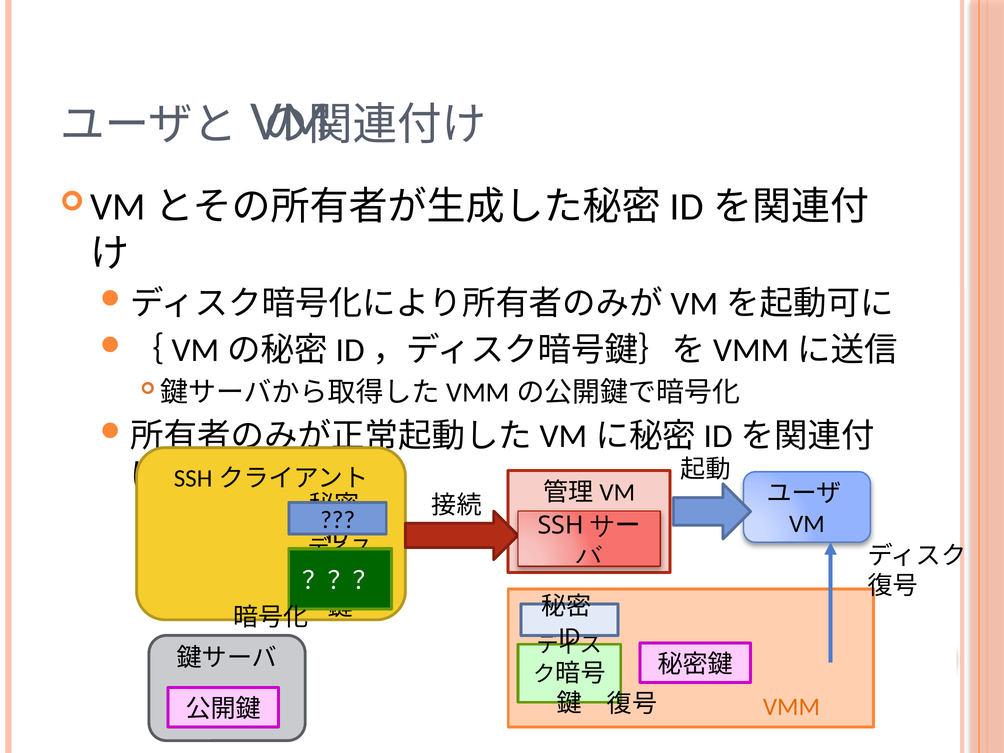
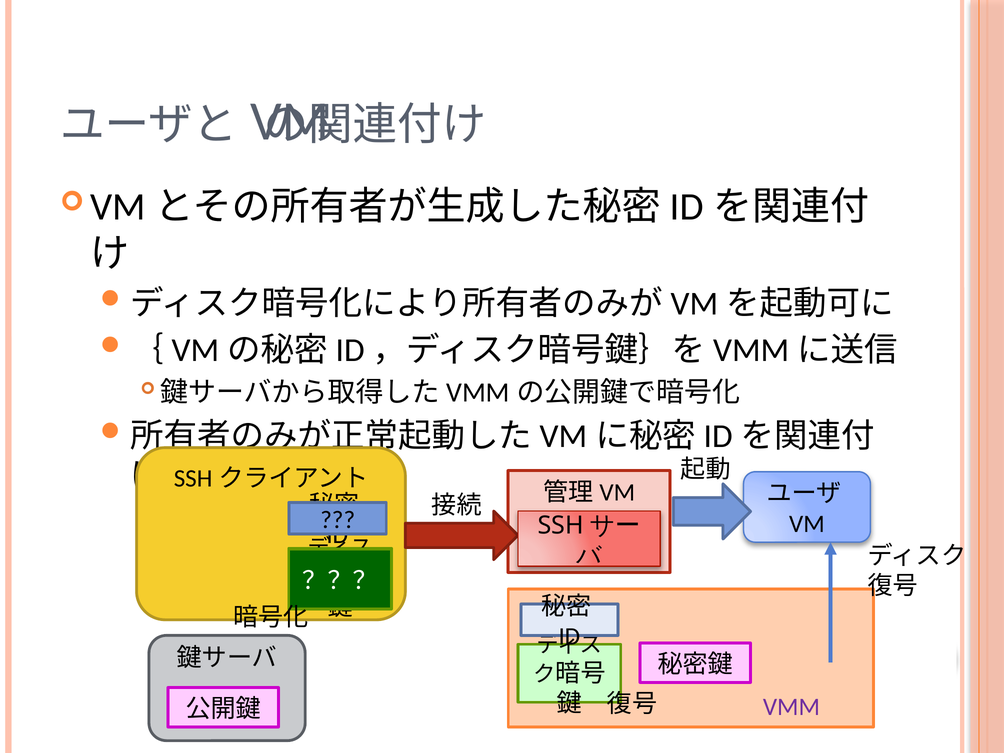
VMM colour: orange -> purple (791, 707)
